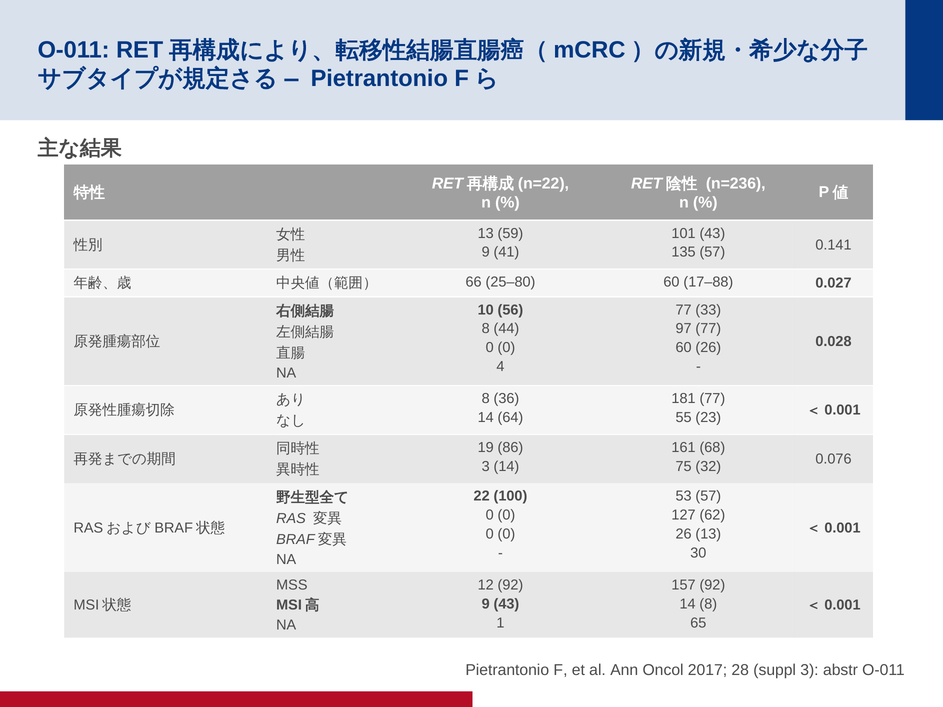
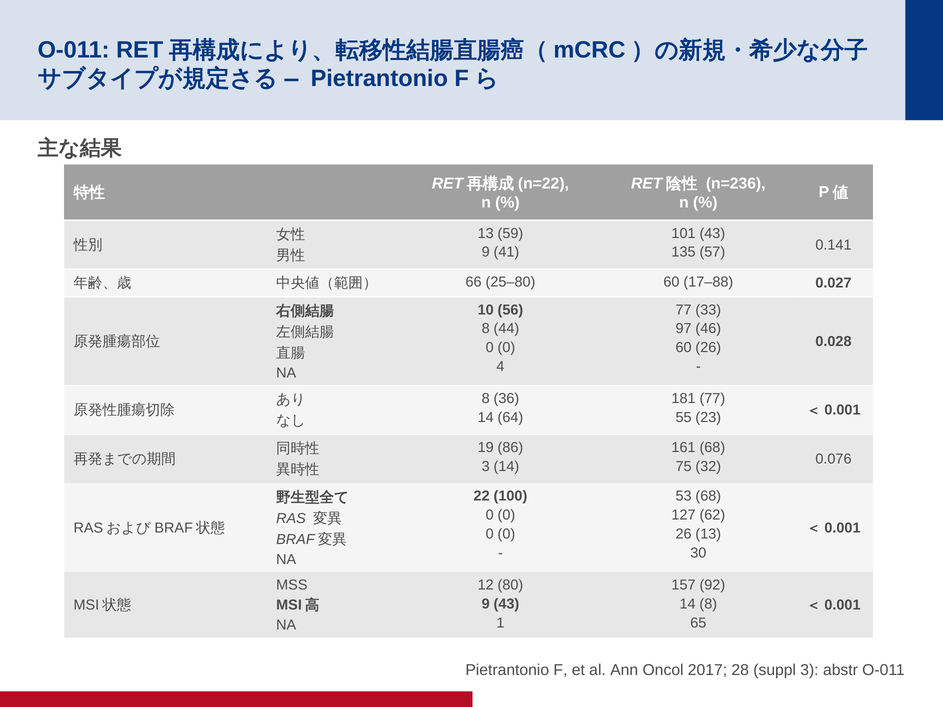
97 77: 77 -> 46 (708, 329)
53 57: 57 -> 68 (708, 496)
12 92: 92 -> 80 (510, 585)
